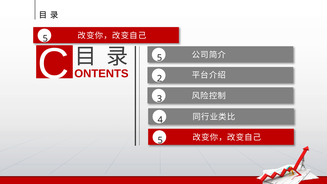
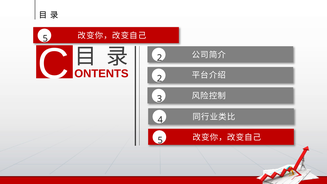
C 5: 5 -> 2 (160, 58)
